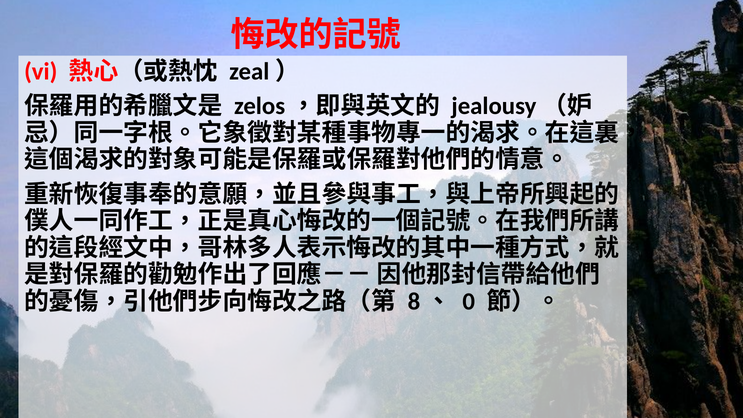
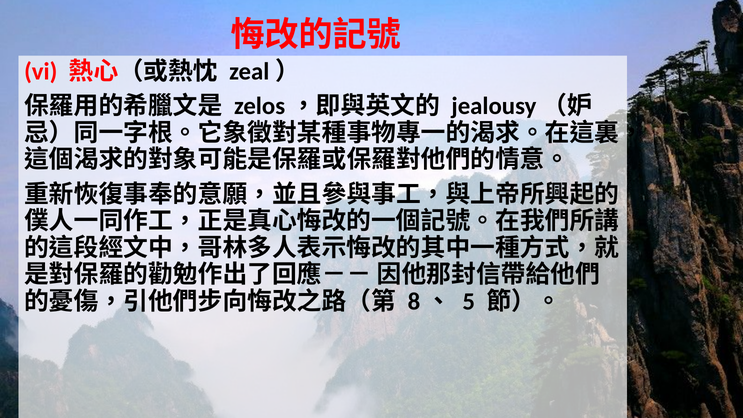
0: 0 -> 5 (469, 301)
